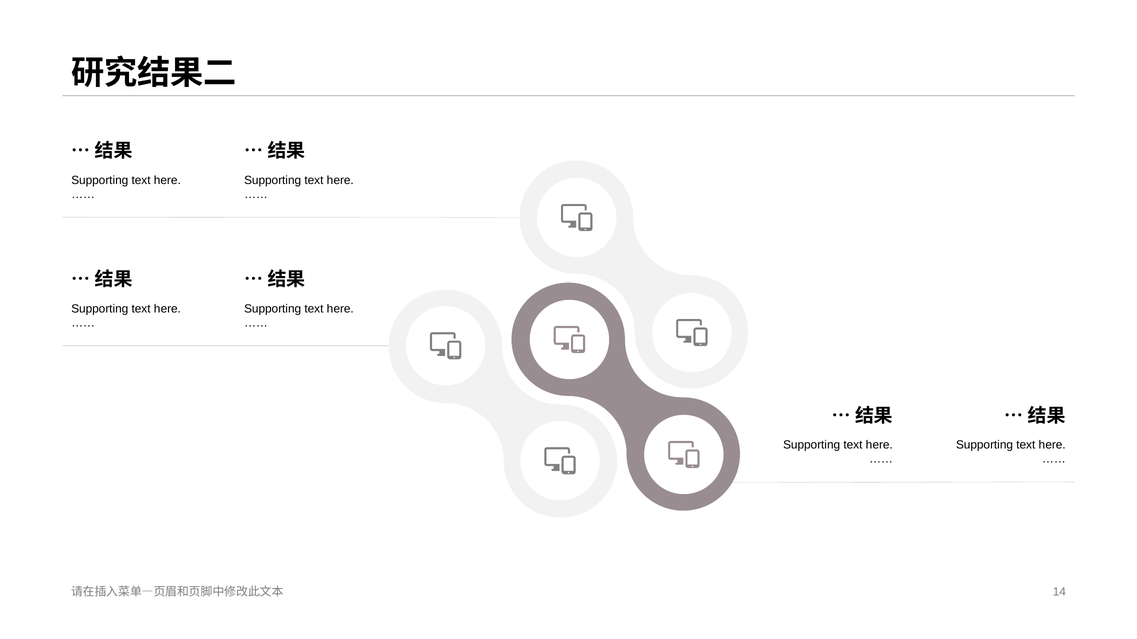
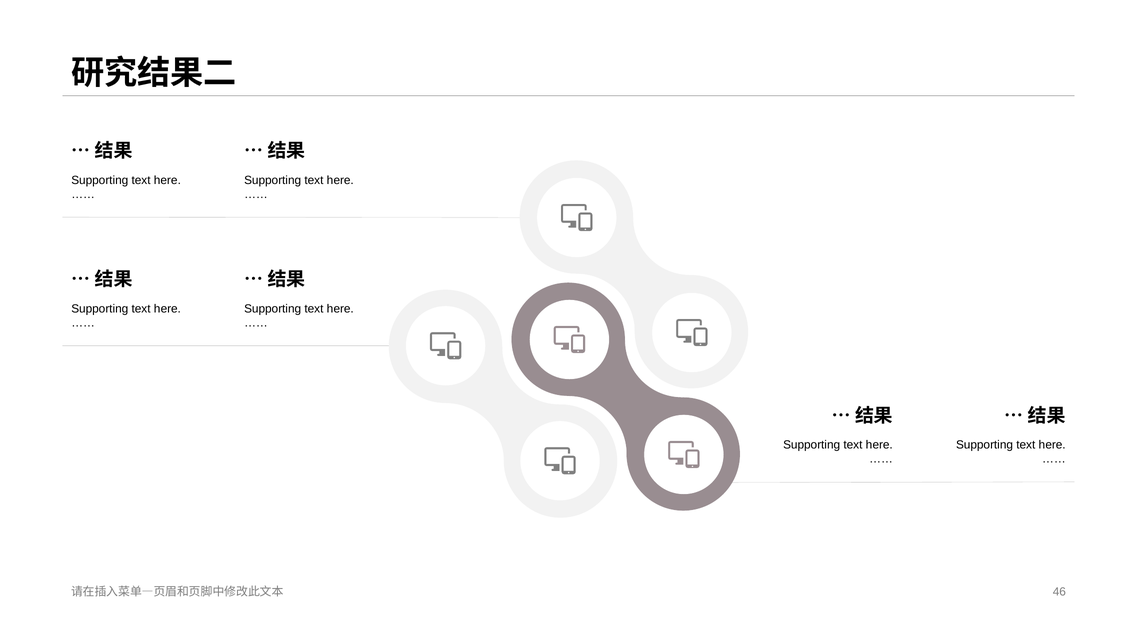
14: 14 -> 46 (1059, 592)
